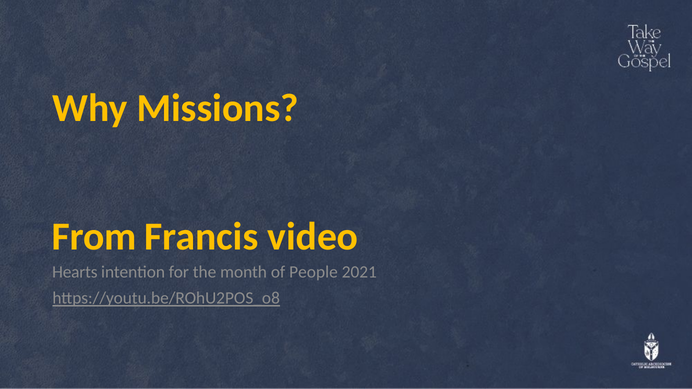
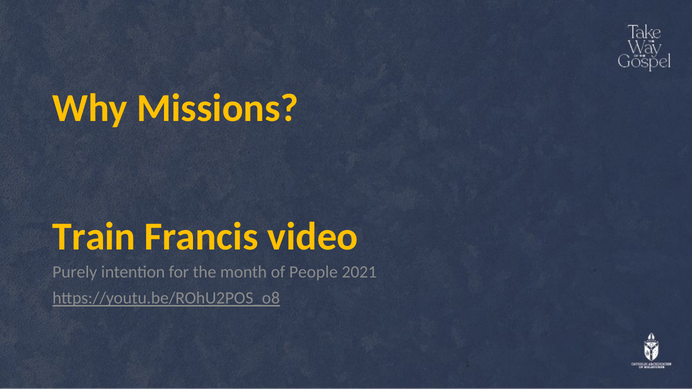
From: From -> Train (94, 237)
Hearts: Hearts -> Purely (75, 272)
